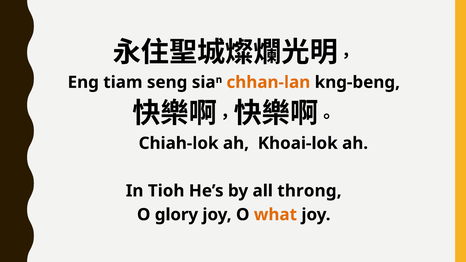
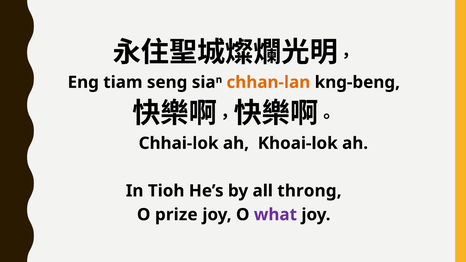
Chiah-lok: Chiah-lok -> Chhai-lok (179, 143)
glory: glory -> prize (176, 215)
what colour: orange -> purple (275, 215)
